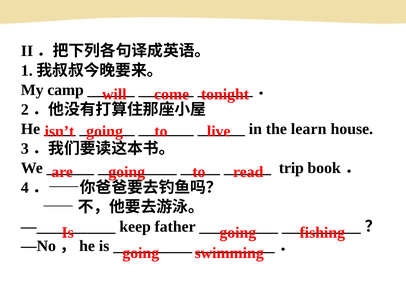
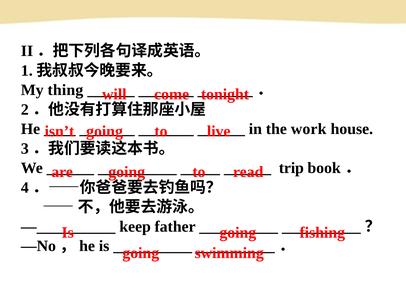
camp: camp -> thing (65, 90)
learn: learn -> work (309, 129)
